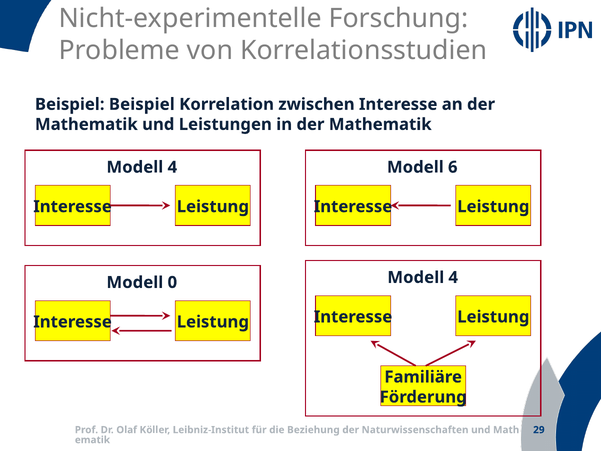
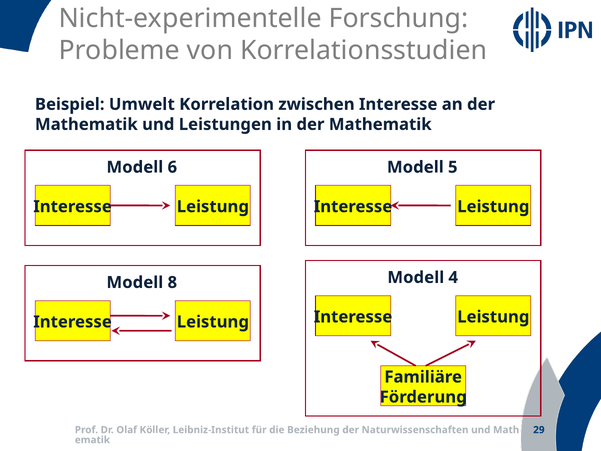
Beispiel Beispiel: Beispiel -> Umwelt (142, 104)
4: 4 -> 6 (172, 167)
6: 6 -> 5 (453, 167)
0: 0 -> 8 (172, 282)
